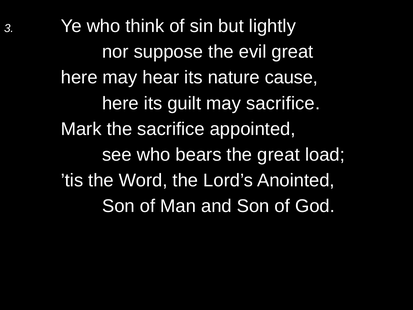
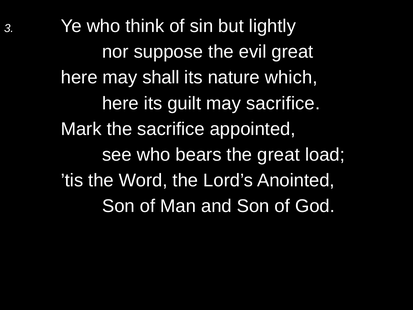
hear: hear -> shall (161, 78)
cause: cause -> which (291, 78)
